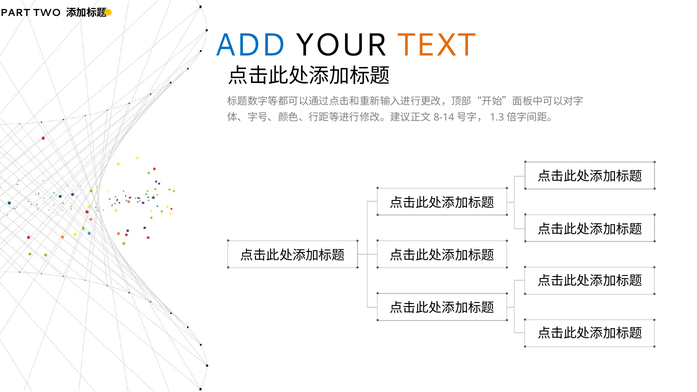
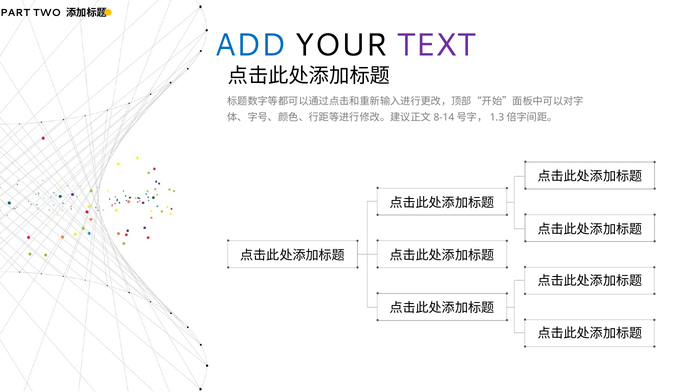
TEXT colour: orange -> purple (436, 45)
